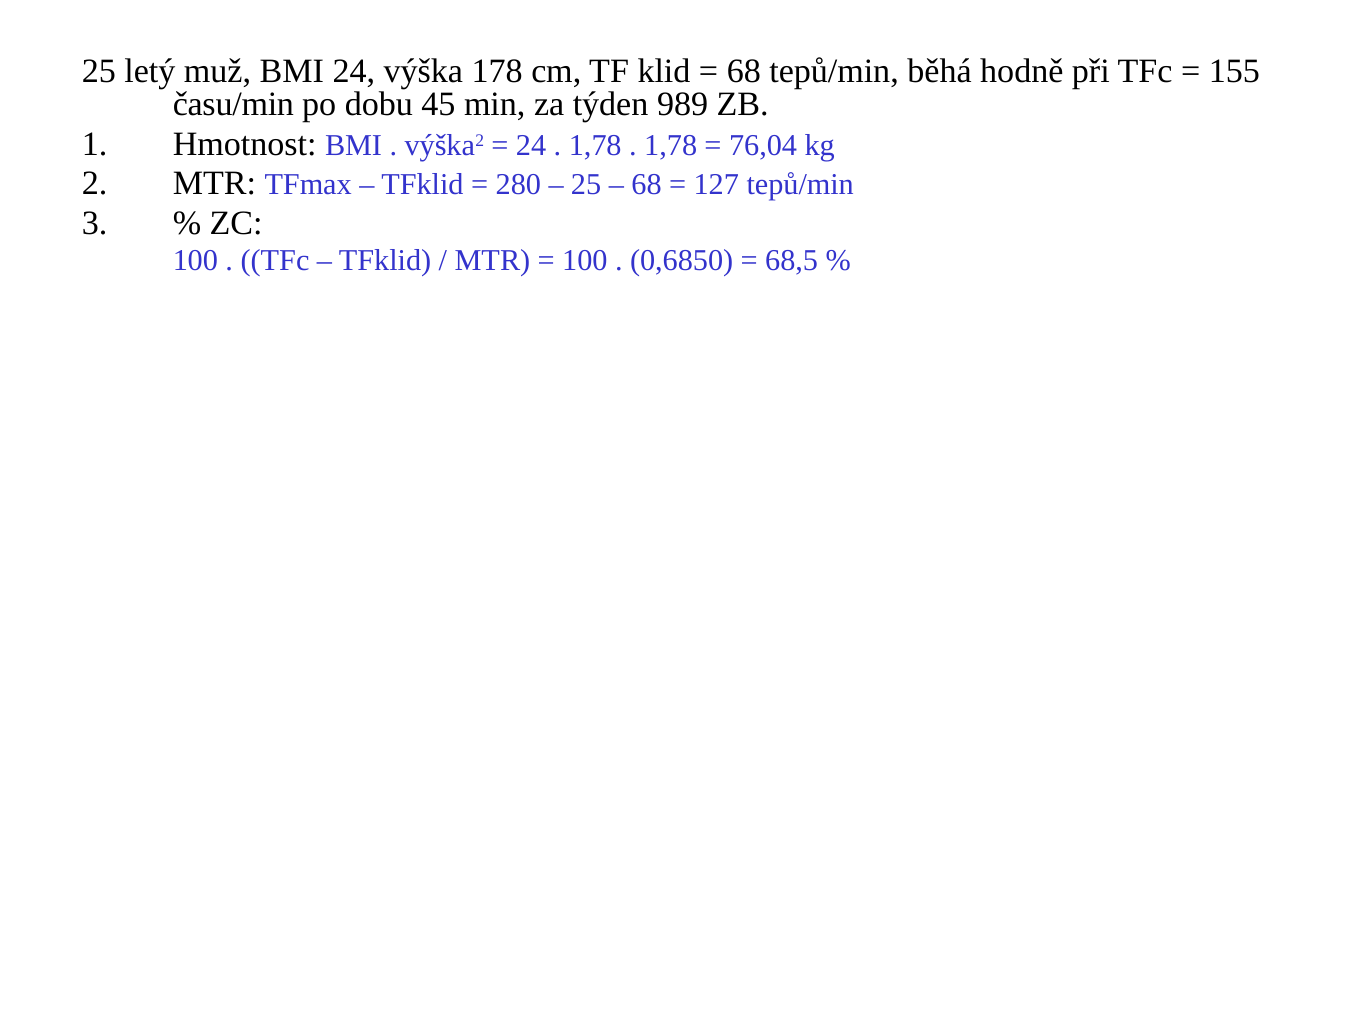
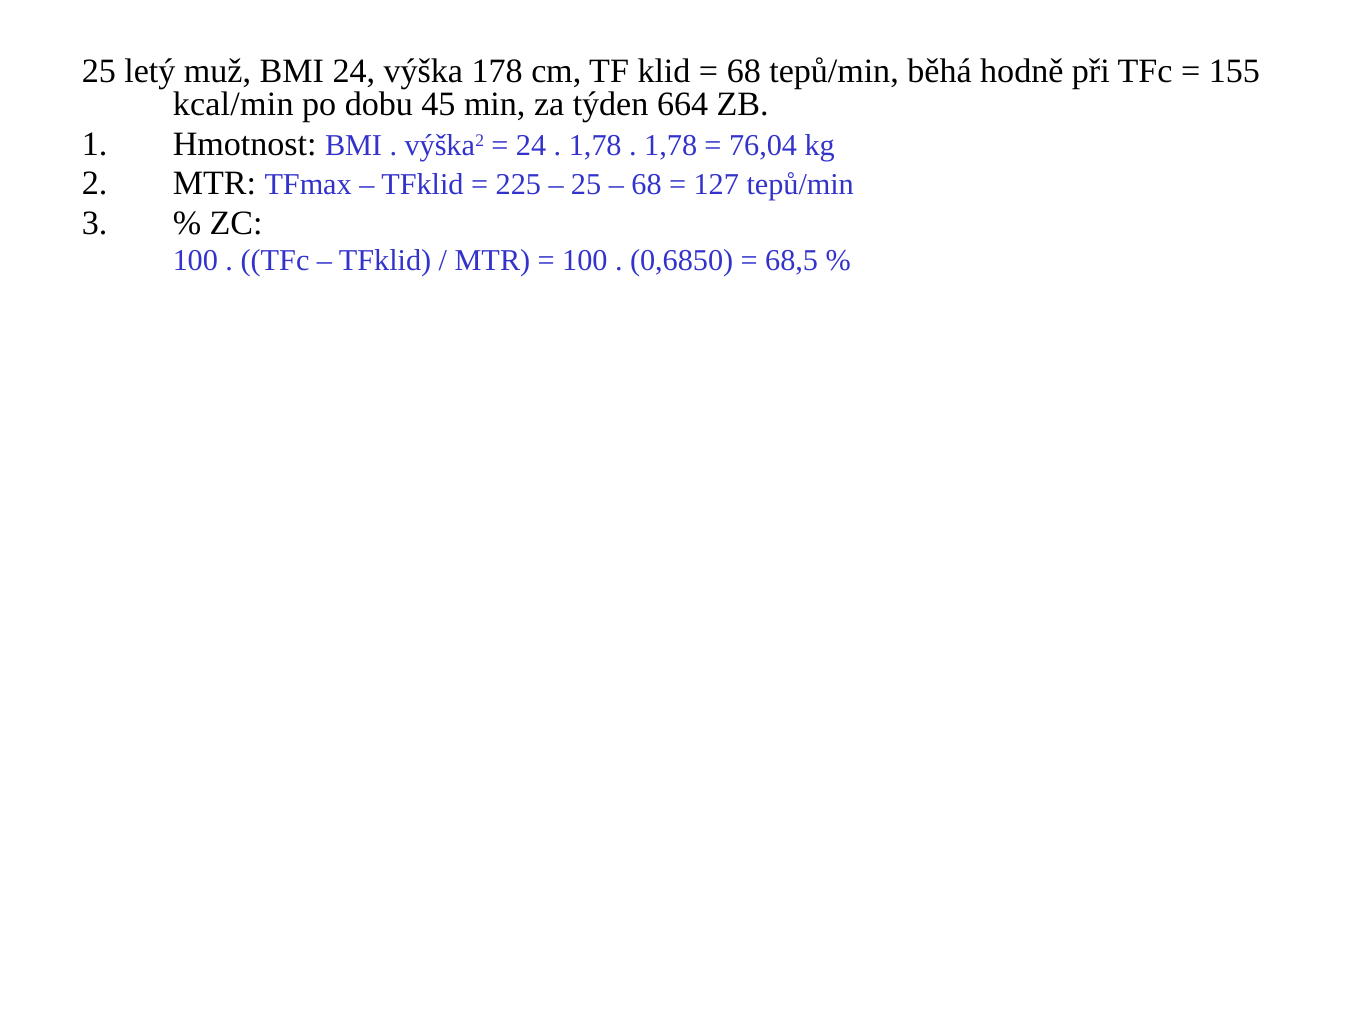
času/min: času/min -> kcal/min (233, 104)
989: 989 -> 664 (683, 104)
280: 280 -> 225 (518, 185)
